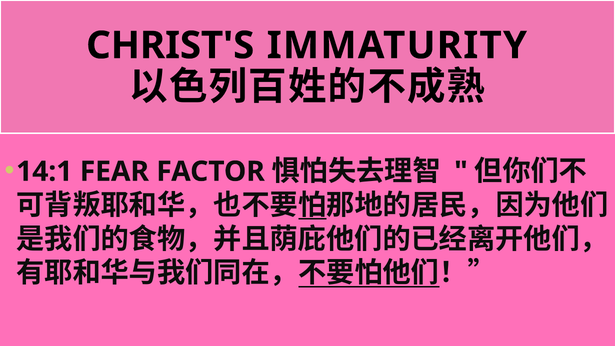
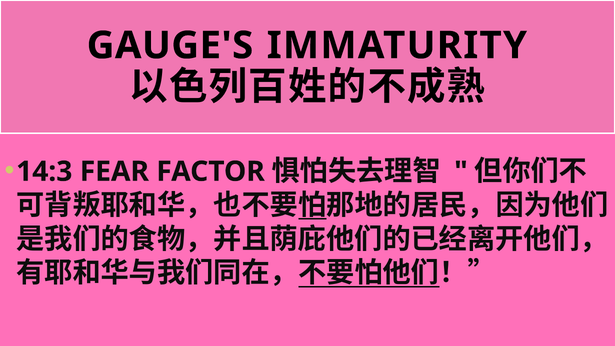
CHRIST'S: CHRIST'S -> GAUGE'S (170, 46)
14:1: 14:1 -> 14:3 (44, 172)
